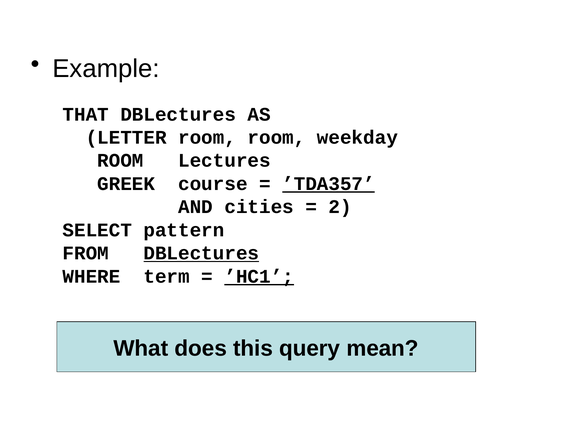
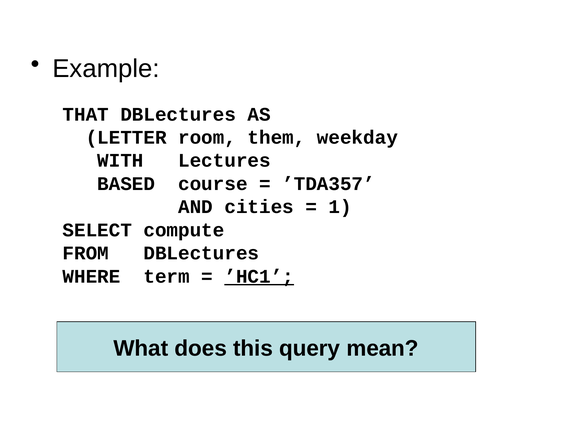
room room: room -> them (276, 137)
ROOM: ROOM -> WITH (120, 160)
GREEK: GREEK -> BASED (126, 184)
’TDA357 underline: present -> none (329, 184)
2: 2 -> 1 (340, 207)
pattern: pattern -> compute (184, 230)
DBLectures underline: present -> none (201, 253)
